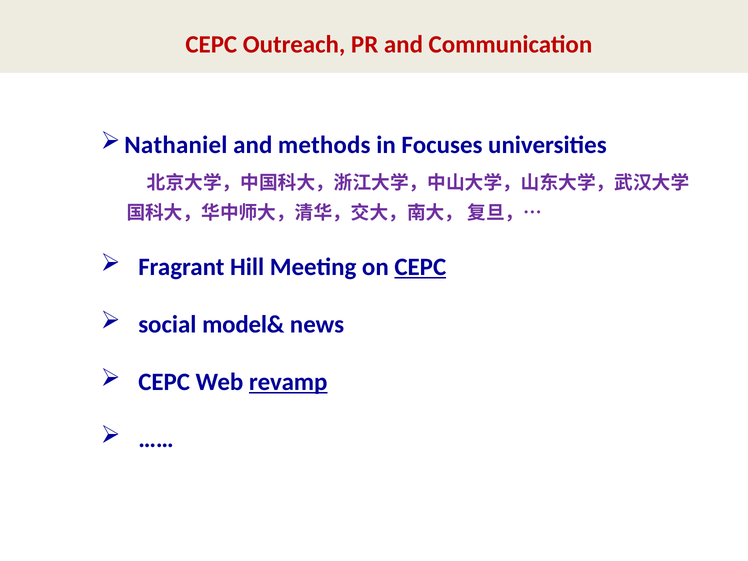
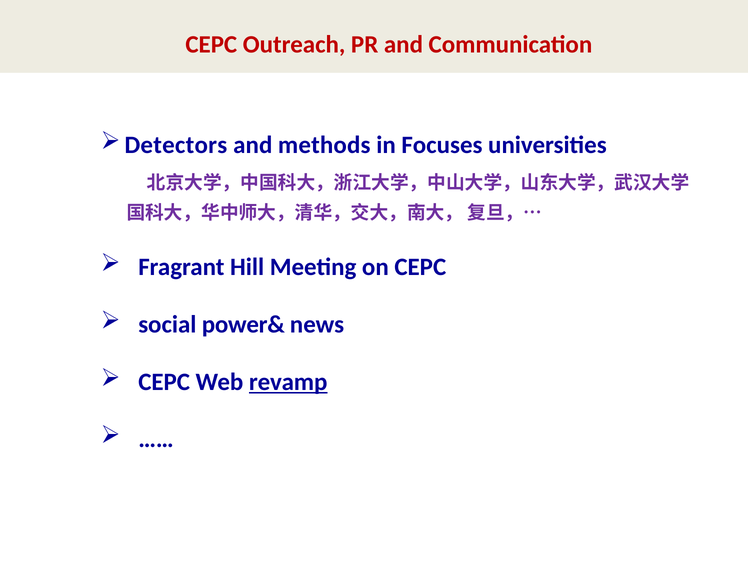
Nathaniel: Nathaniel -> Detectors (176, 145)
CEPC underline: present -> none (420, 267)
model&: model& -> power& (243, 325)
